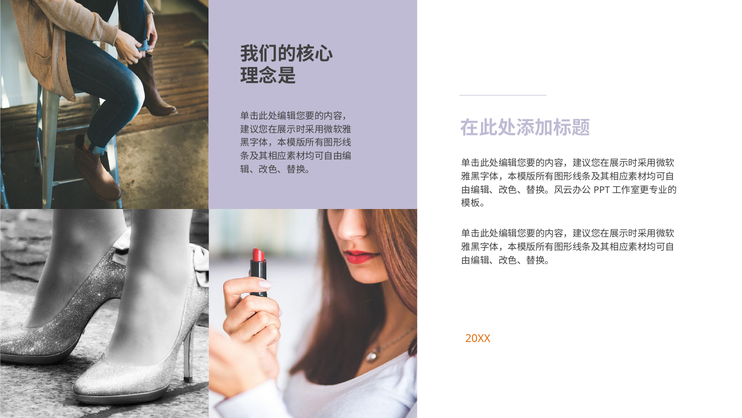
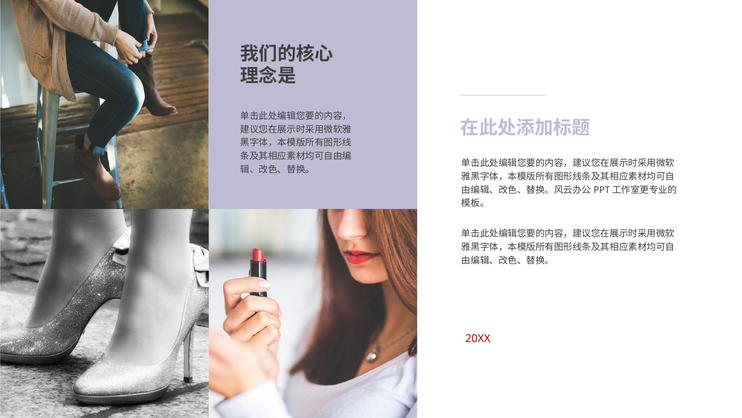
20XX colour: orange -> red (478, 338)
